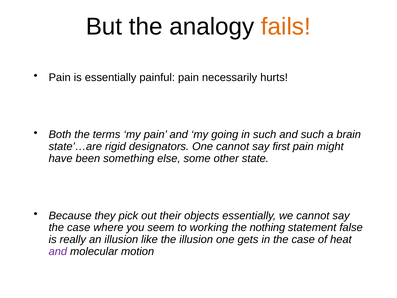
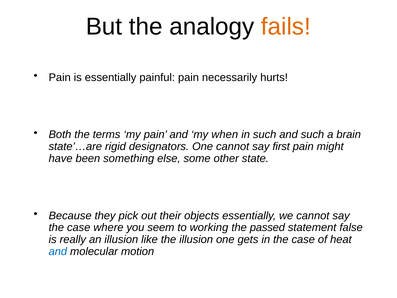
going: going -> when (225, 134)
nothing: nothing -> passed (267, 227)
and colour: purple -> blue (58, 251)
